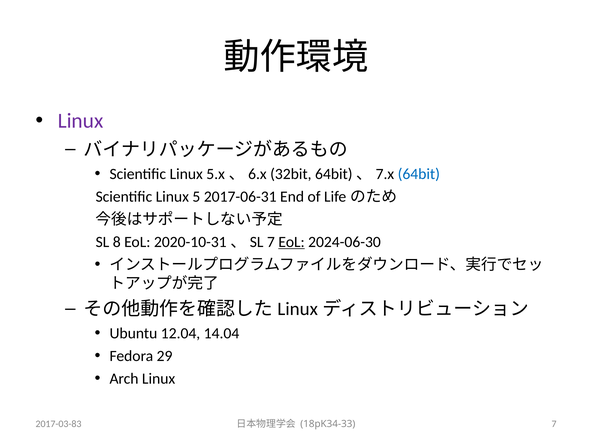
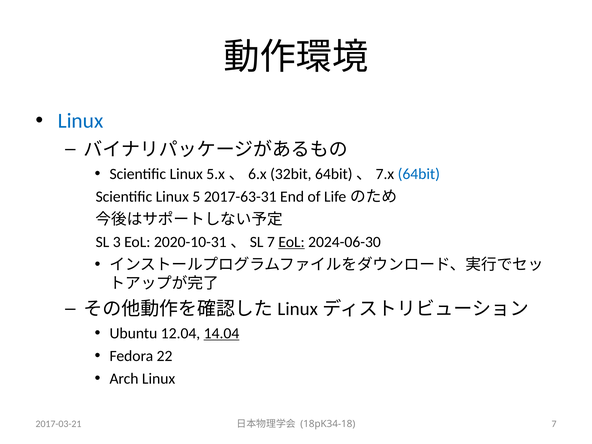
Linux colour: purple -> blue (81, 121)
2017-06-31: 2017-06-31 -> 2017-63-31 (240, 197)
8: 8 -> 3 (117, 242)
14.04 underline: none -> present (221, 333)
29: 29 -> 22 (165, 356)
2017-03-83: 2017-03-83 -> 2017-03-21 (58, 424)
18pK34-33: 18pK34-33 -> 18pK34-18 (328, 424)
